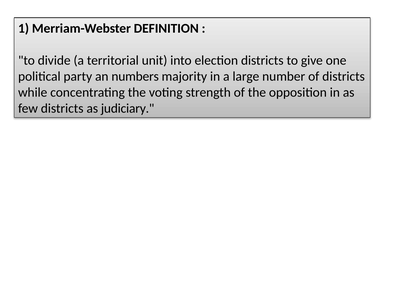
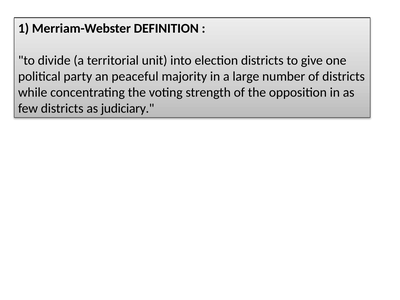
numbers: numbers -> peaceful (135, 77)
